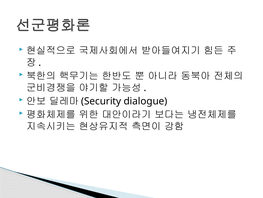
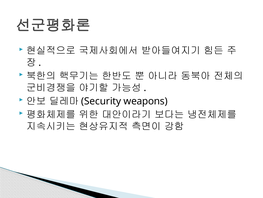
dialogue: dialogue -> weapons (146, 101)
